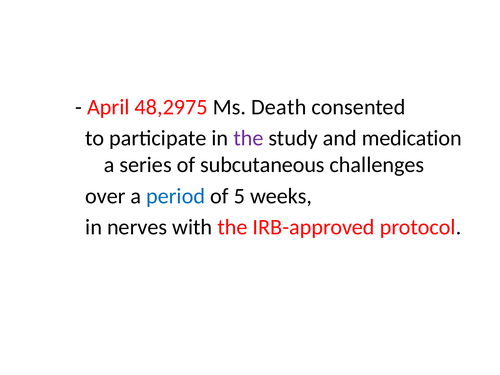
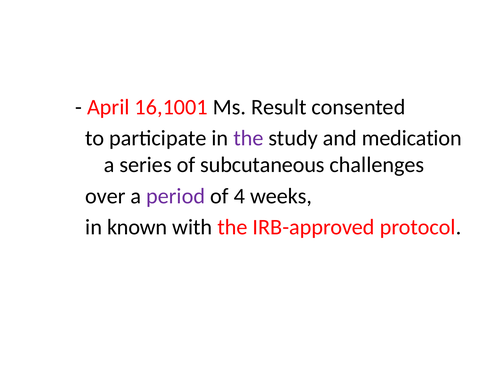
48,2975: 48,2975 -> 16,1001 (171, 107)
Death: Death -> Result (279, 107)
period colour: blue -> purple (176, 196)
5: 5 -> 4 (239, 196)
nerves: nerves -> known (137, 227)
